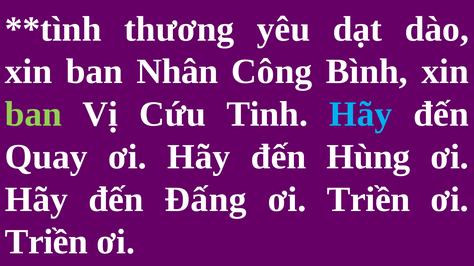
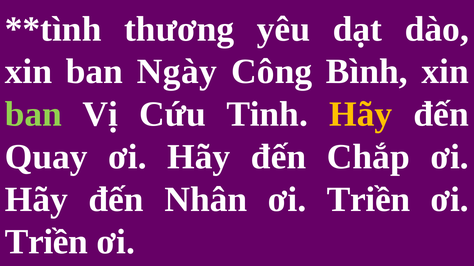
Nhân: Nhân -> Ngày (177, 72)
Hãy colour: light blue -> yellow (361, 114)
Hùng: Hùng -> Chắp (368, 157)
Ðấng: Ðấng -> Nhân (206, 200)
